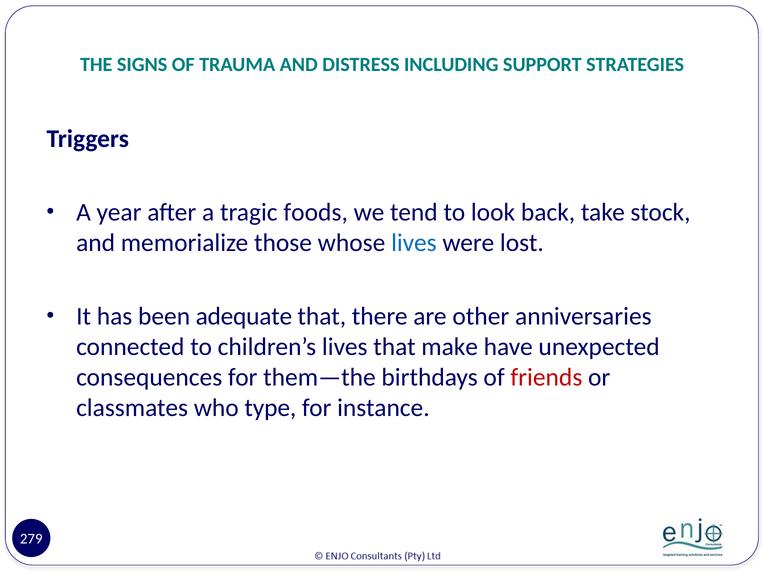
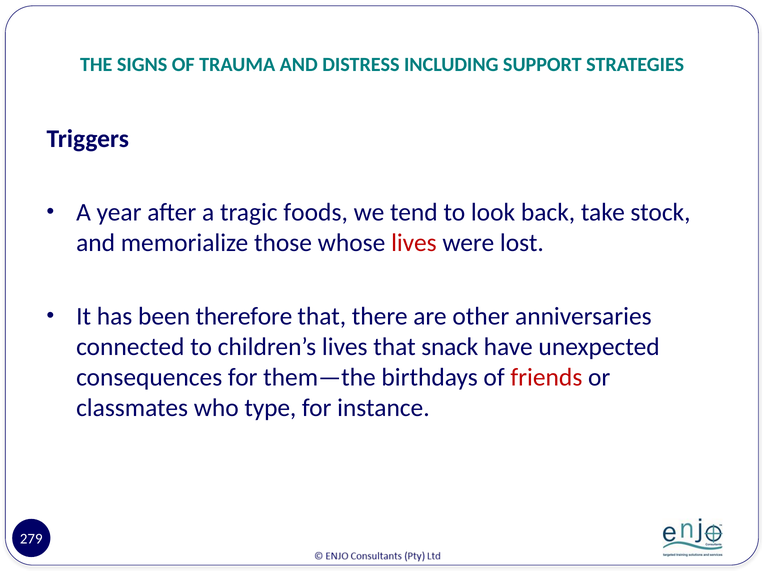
lives colour: blue -> red (414, 243)
adequate: adequate -> therefore (244, 316)
make: make -> snack (450, 347)
